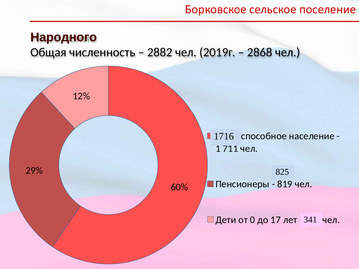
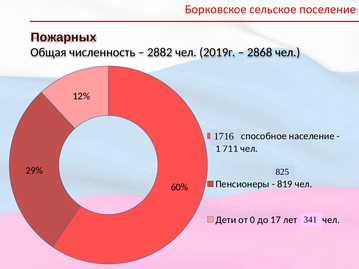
Народного: Народного -> Пожарных (64, 37)
